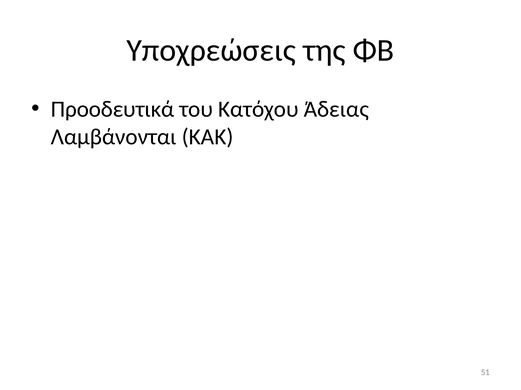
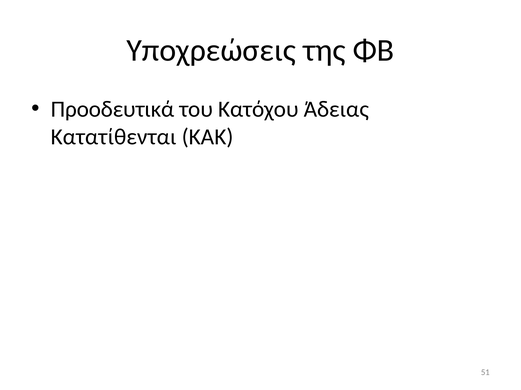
Λαμβάνονται: Λαμβάνονται -> Κατατίθενται (114, 137)
